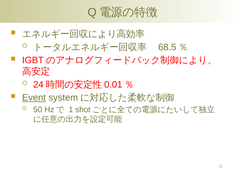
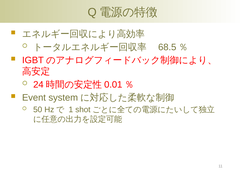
Event underline: present -> none (34, 97)
